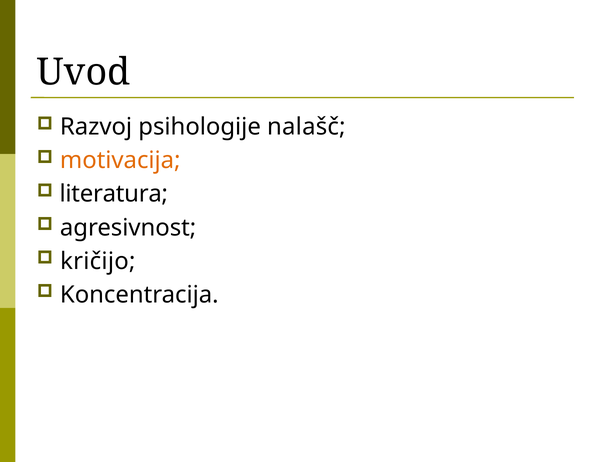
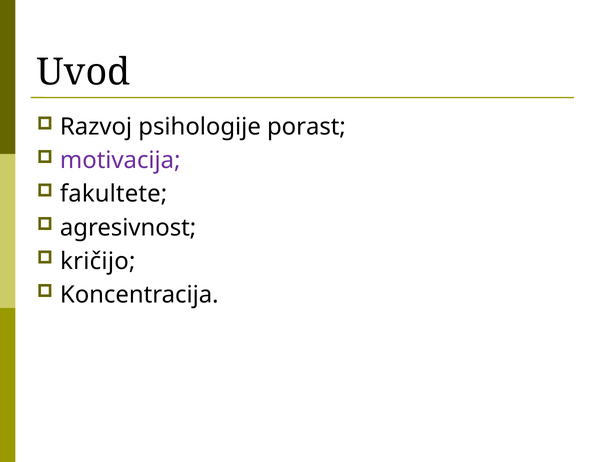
nalašč: nalašč -> porast (306, 127)
motivacija colour: orange -> purple (120, 160)
literatura: literatura -> fakultete (114, 194)
